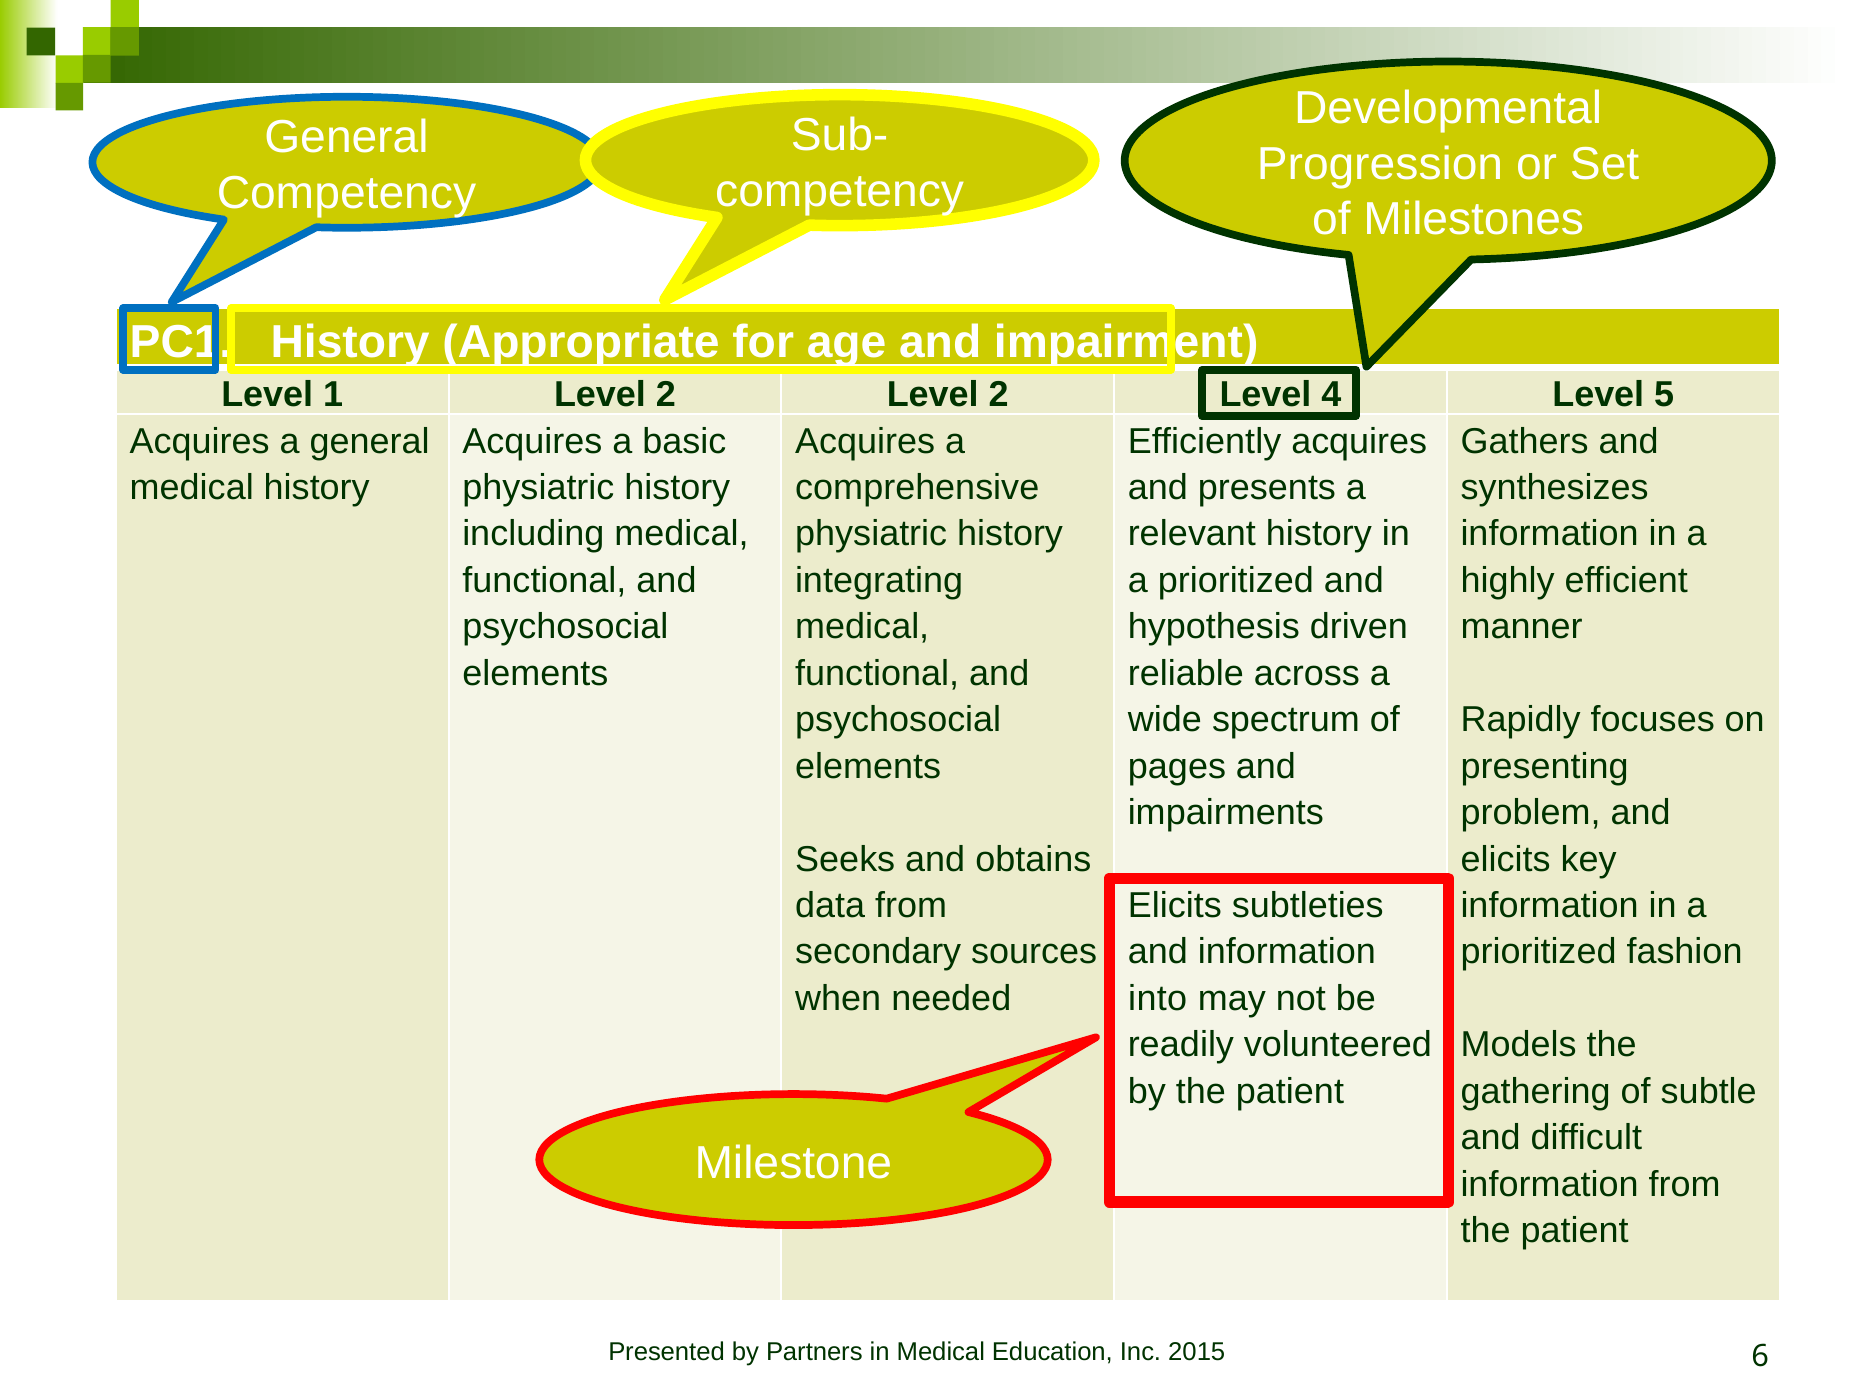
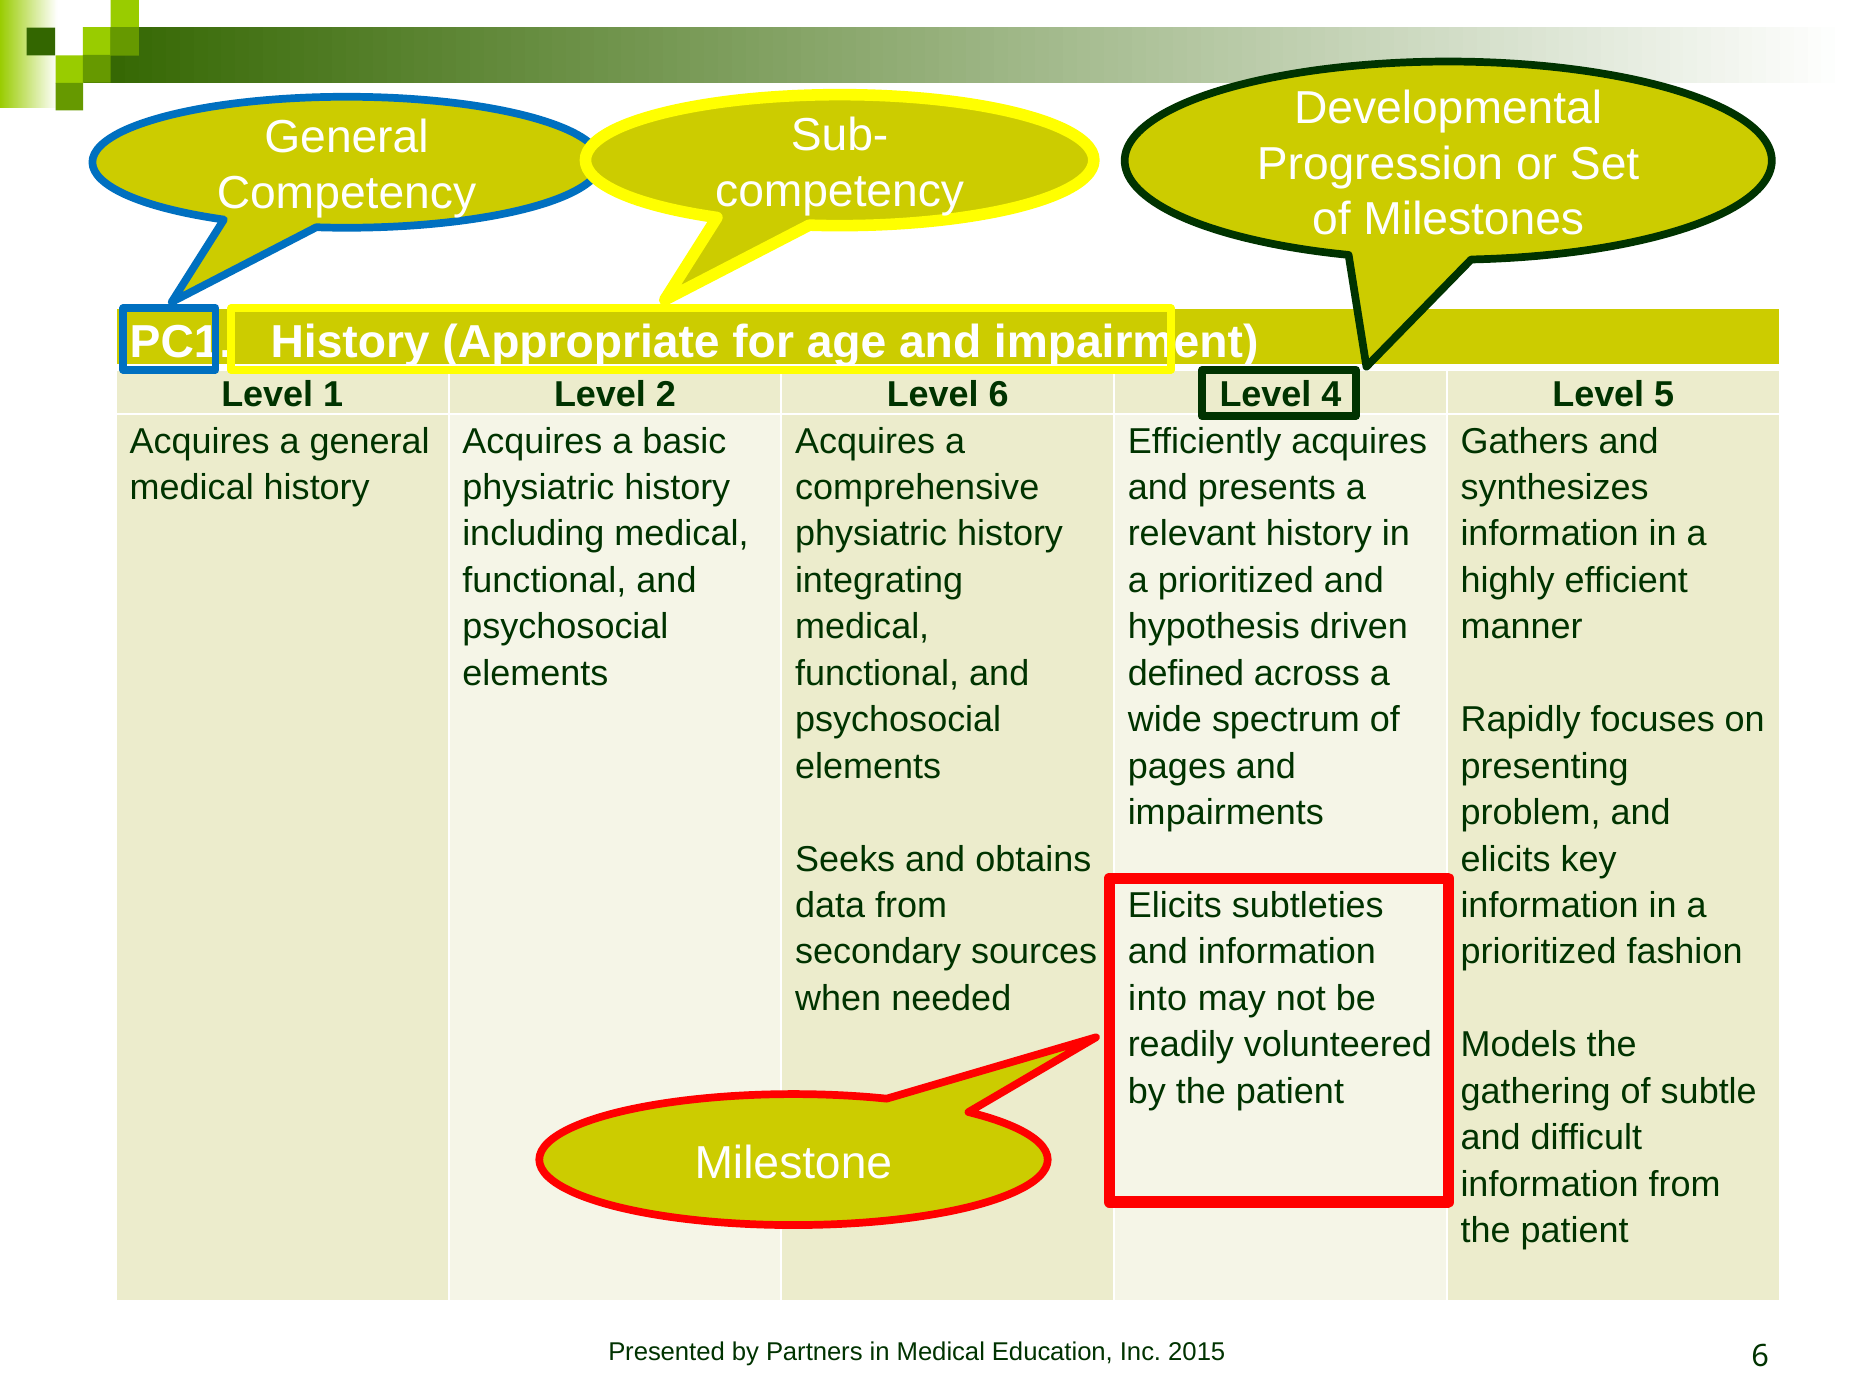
2 Level 2: 2 -> 6 (999, 395)
reliable: reliable -> defined (1186, 673)
